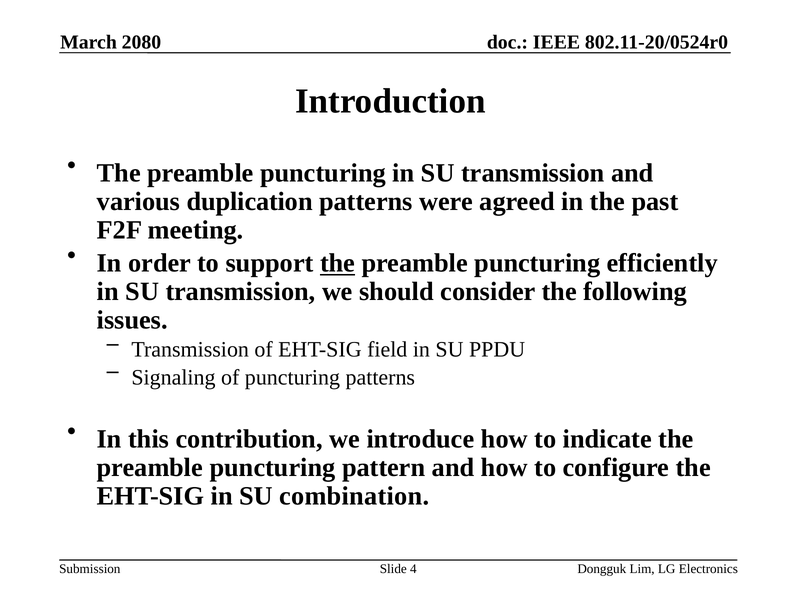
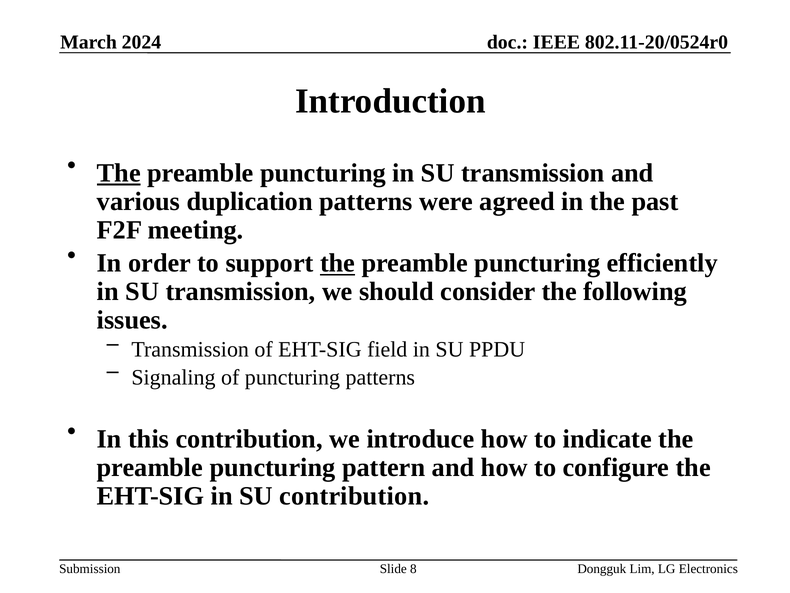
2080: 2080 -> 2024 (141, 42)
The underline: none -> present (119, 173)
SU combination: combination -> contribution (354, 495)
4: 4 -> 8 (413, 568)
